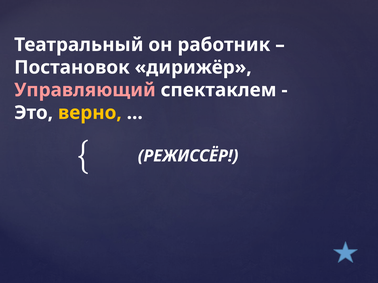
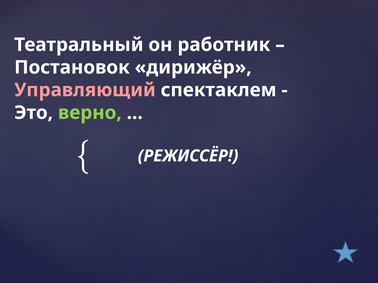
верно colour: yellow -> light green (90, 113)
